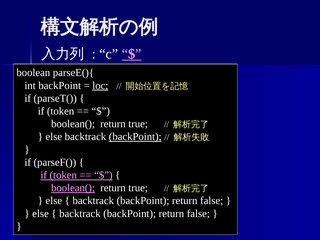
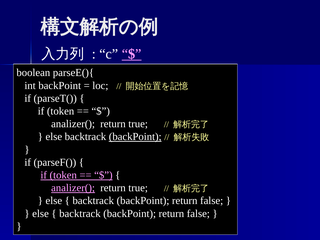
loc underline: present -> none (100, 86)
boolean(: boolean( -> analizer( (73, 124)
boolean(: boolean( -> analizer( (73, 188)
